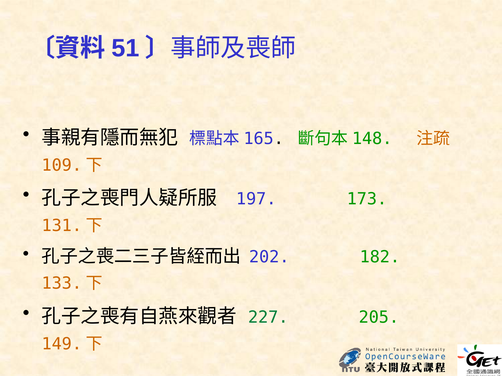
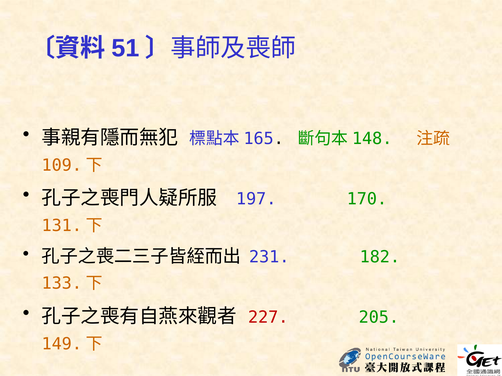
173: 173 -> 170 (367, 199)
202: 202 -> 231 (269, 257)
227 colour: green -> red (268, 318)
